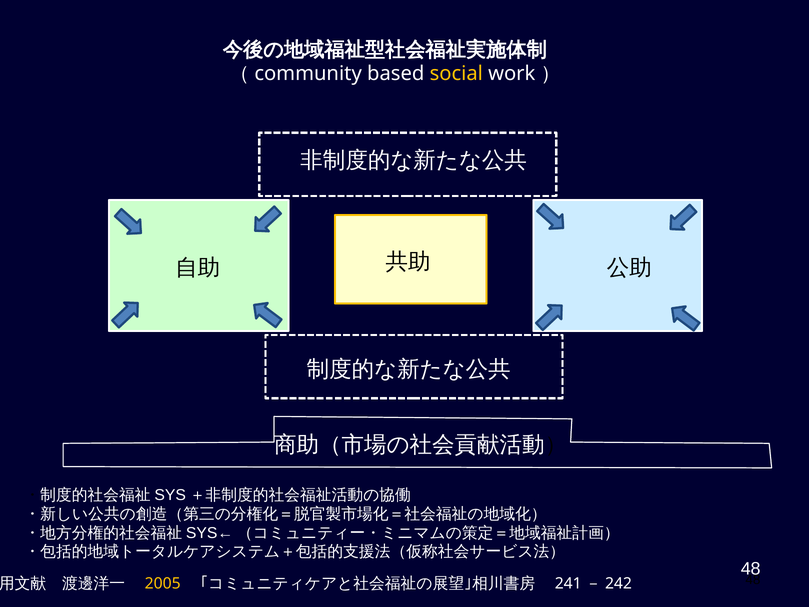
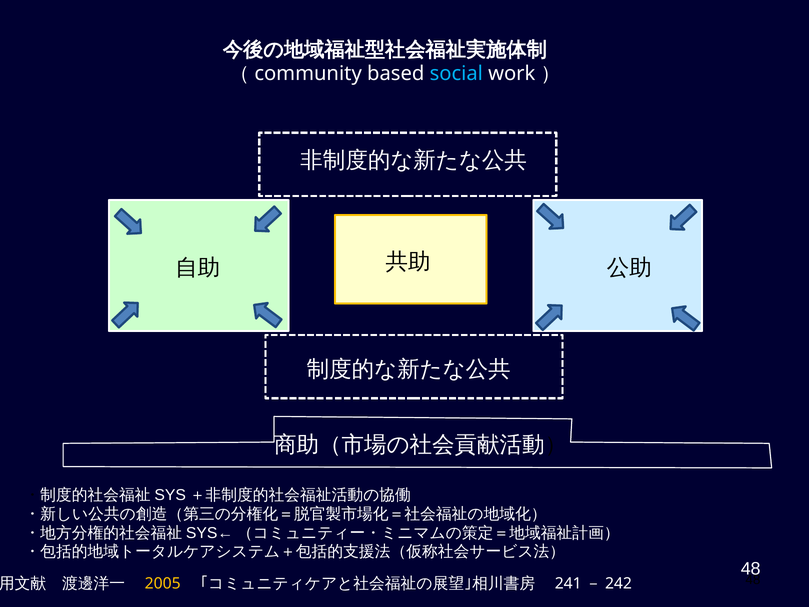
social colour: yellow -> light blue (456, 74)
